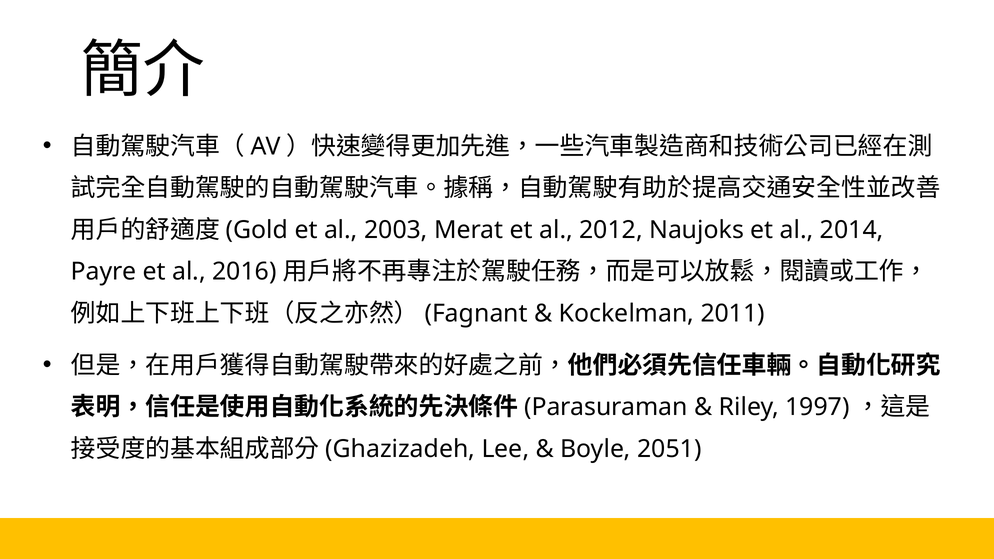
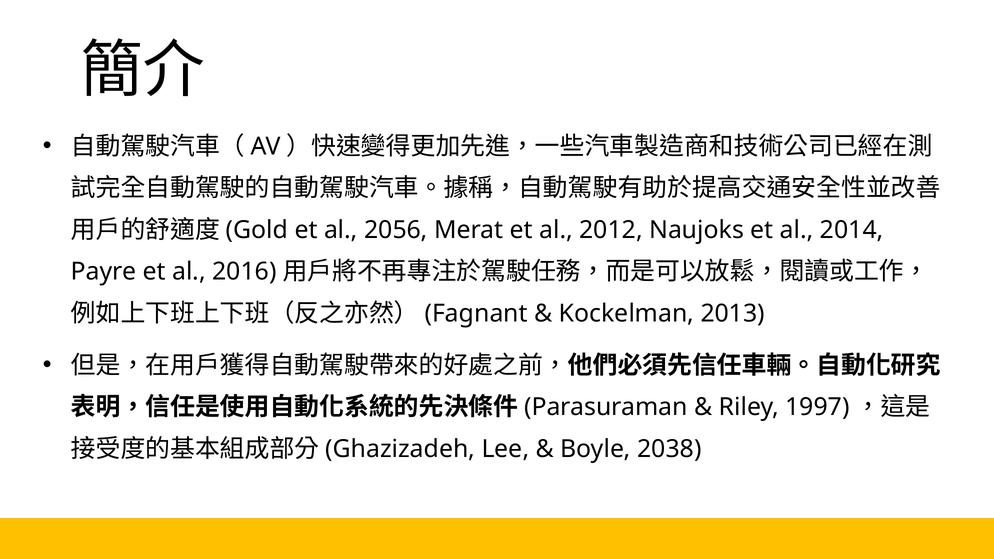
2003: 2003 -> 2056 (396, 230)
2011: 2011 -> 2013 (733, 313)
2051: 2051 -> 2038 (669, 449)
